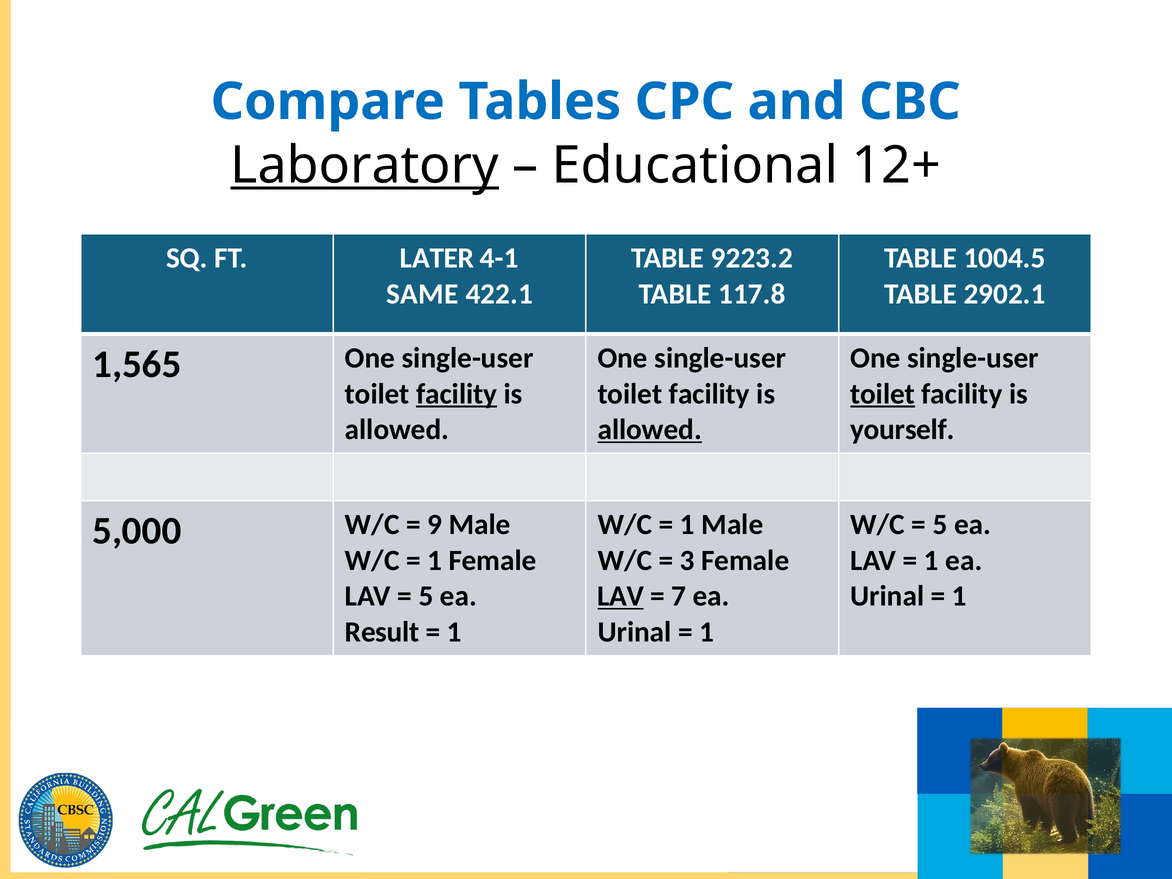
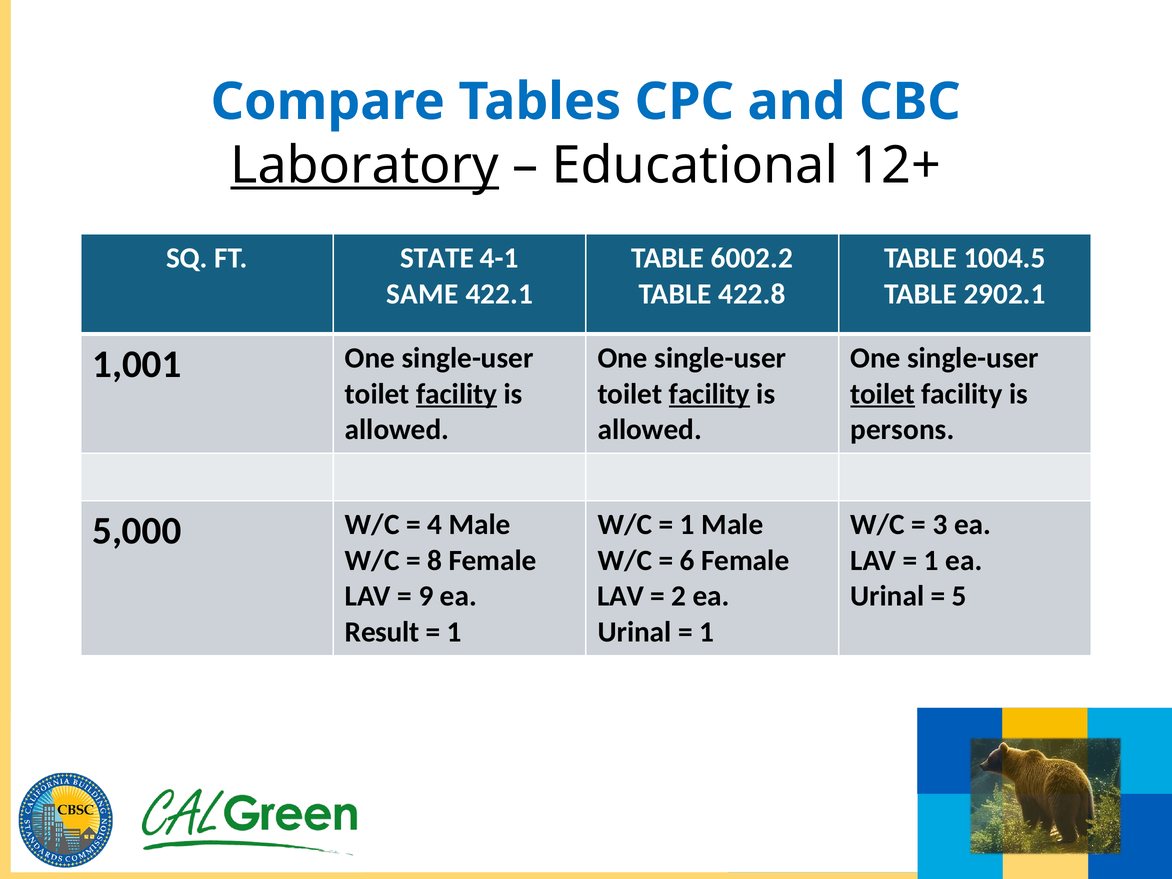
LATER: LATER -> STATE (437, 258)
9223.2: 9223.2 -> 6002.2 (752, 258)
117.8: 117.8 -> 422.8 (752, 294)
1,565: 1,565 -> 1,001 (137, 364)
facility underline: none -> present (709, 394)
allowed underline: present -> none (650, 430)
yourself: yourself -> persons (902, 430)
5: 5 -> 3 (940, 525)
9: 9 -> 4 (435, 525)
1: 1 -> 8 (435, 561)
3: 3 -> 6 (687, 561)
5: 5 -> 9 (426, 596)
LAV underline: present -> none (621, 596)
7: 7 -> 2 (679, 596)
1: 1 -> 5 (959, 596)
